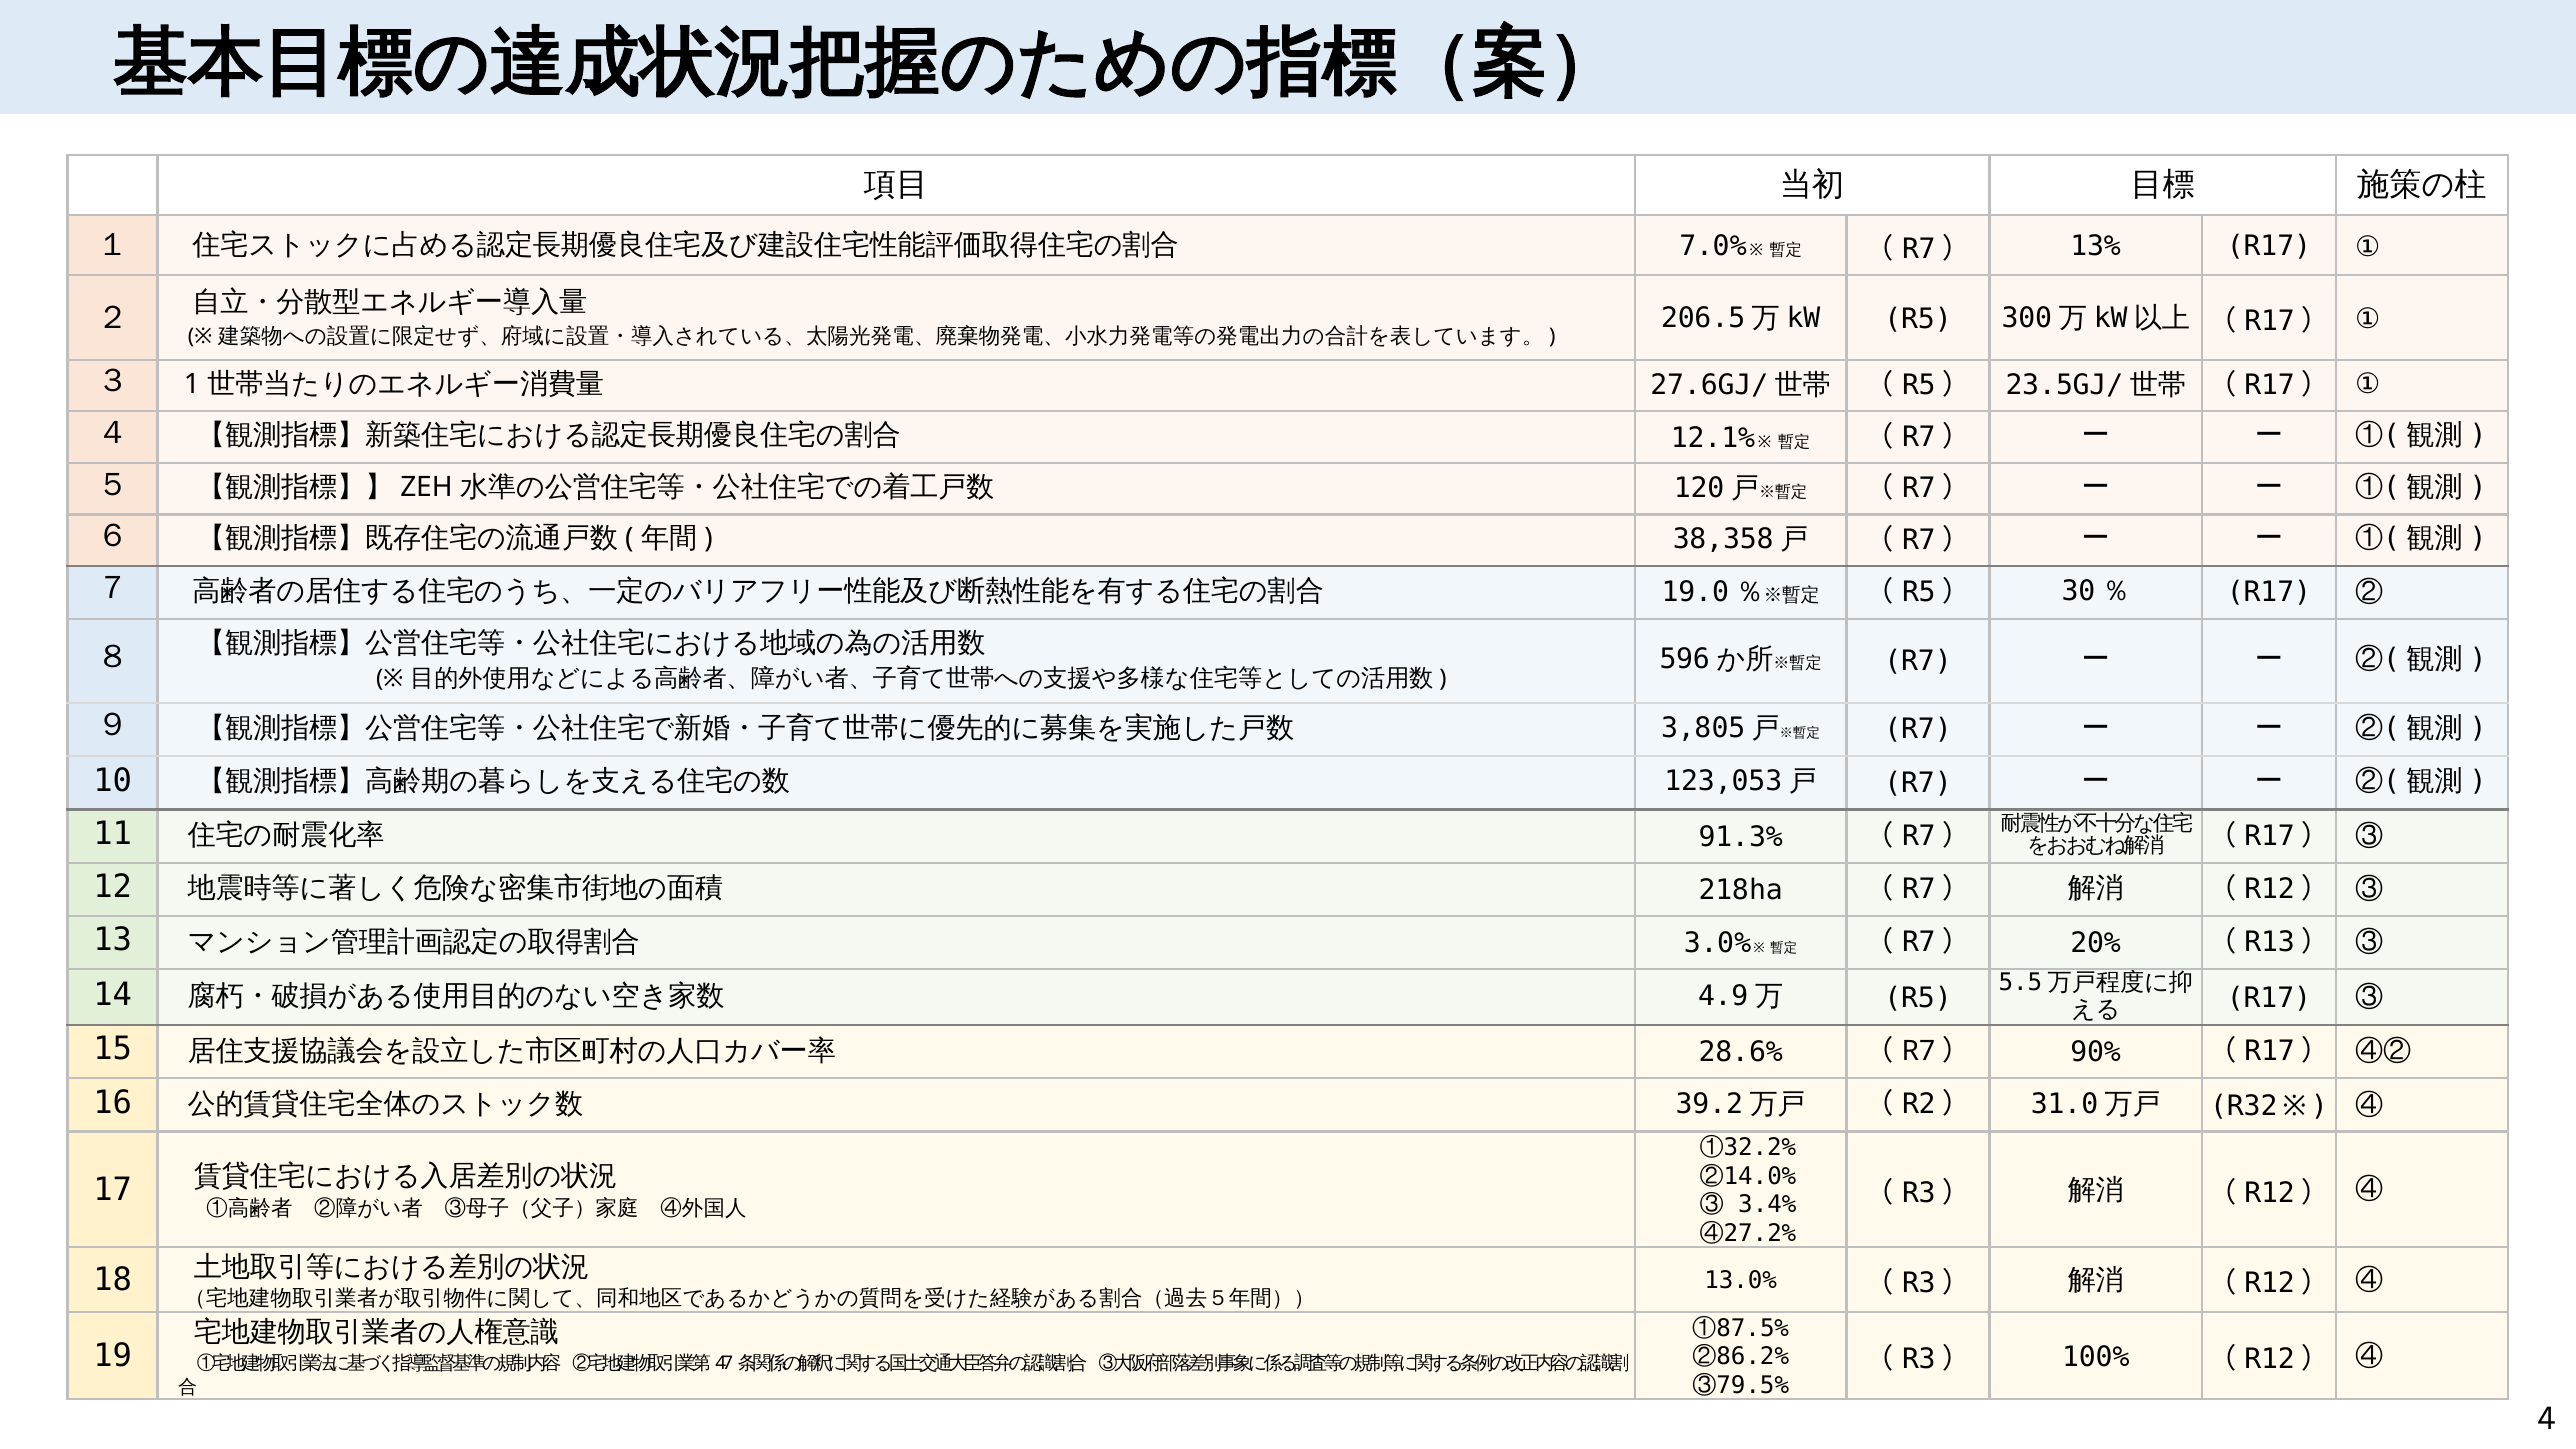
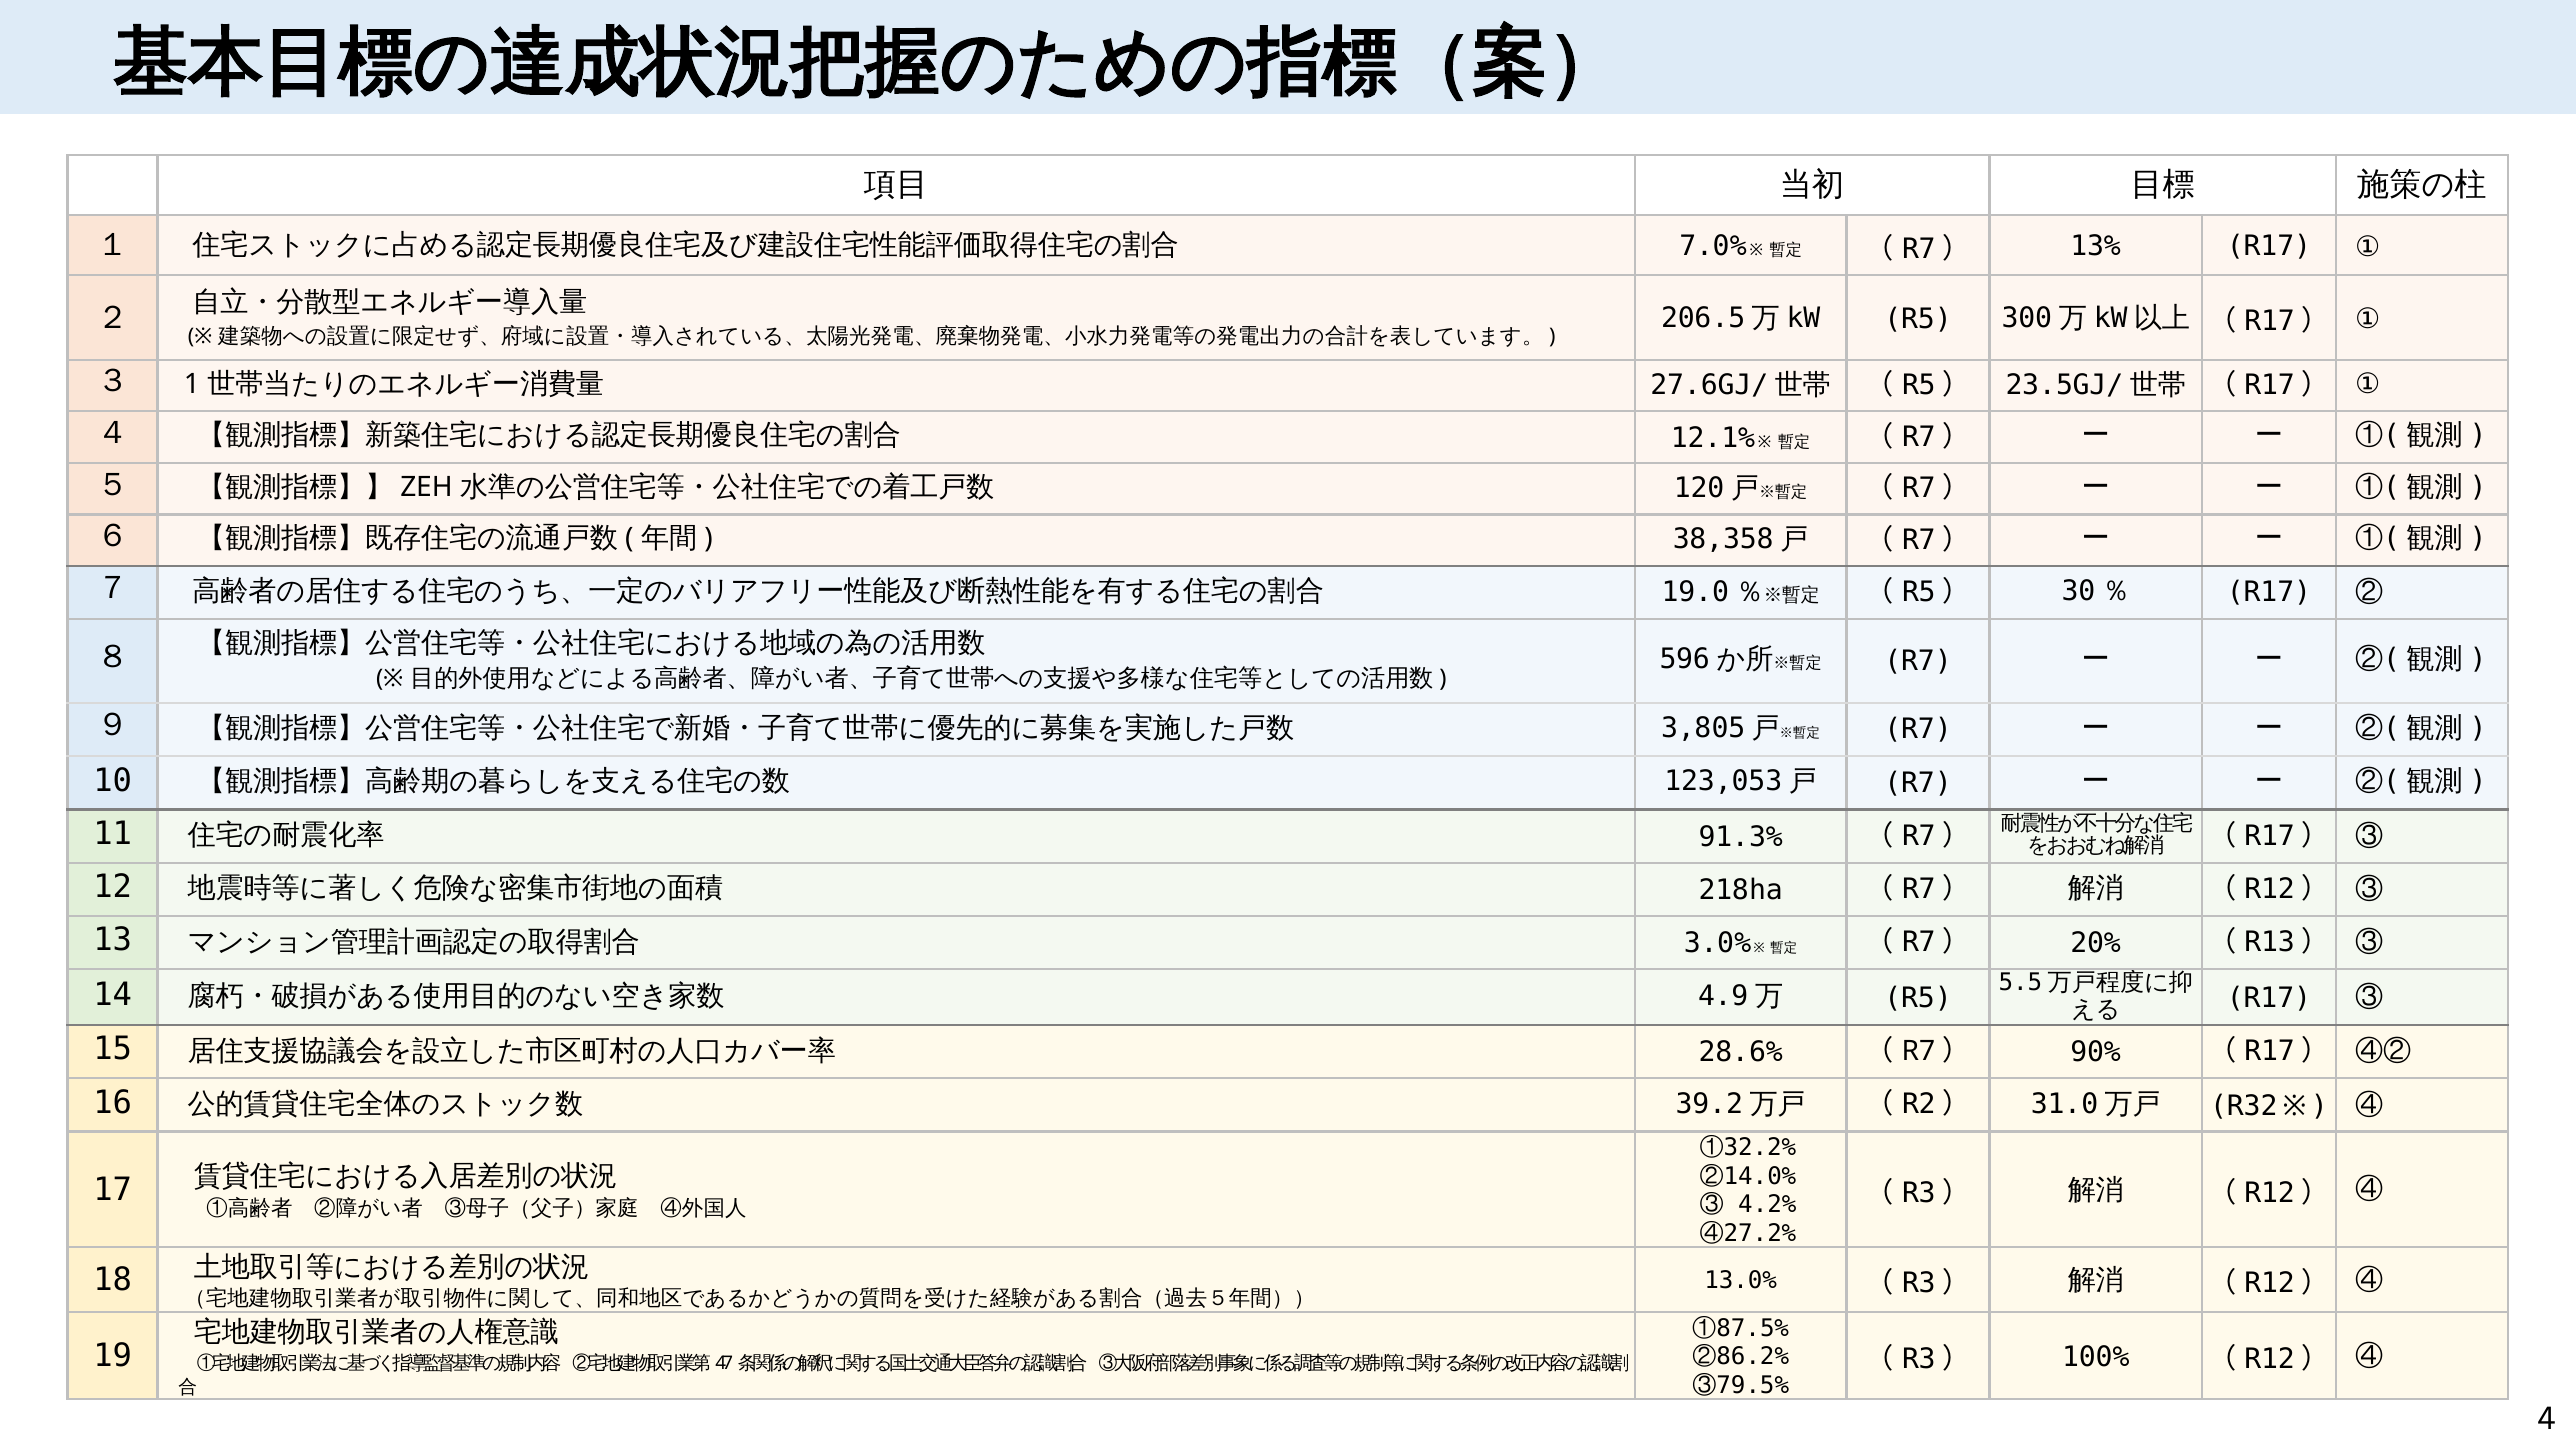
3.4%: 3.4% -> 4.2% (1767, 1205)
